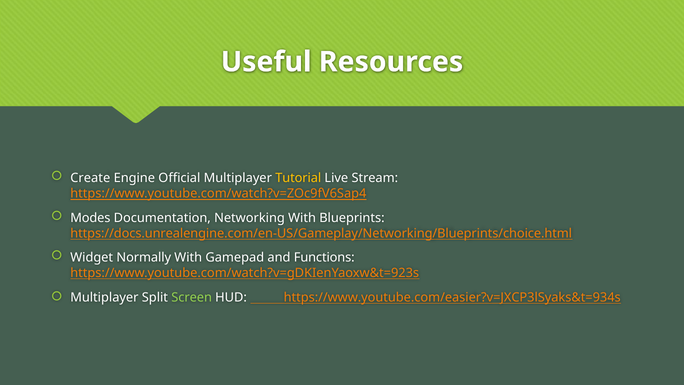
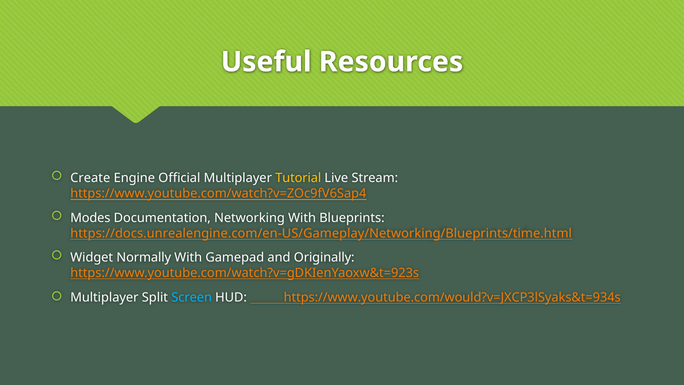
https://docs.unrealengine.com/en-US/Gameplay/Networking/Blueprints/choice.html: https://docs.unrealengine.com/en-US/Gameplay/Networking/Blueprints/choice.html -> https://docs.unrealengine.com/en-US/Gameplay/Networking/Blueprints/time.html (321, 233)
Functions: Functions -> Originally (324, 257)
Screen colour: light green -> light blue (192, 297)
https://www.youtube.com/easier?v=JXCP3lSyaks&t=934s: https://www.youtube.com/easier?v=JXCP3lSyaks&t=934s -> https://www.youtube.com/would?v=JXCP3lSyaks&t=934s (452, 297)
